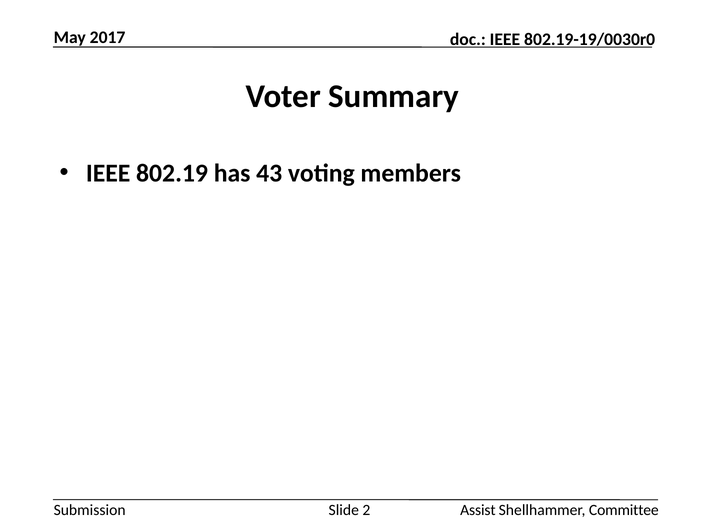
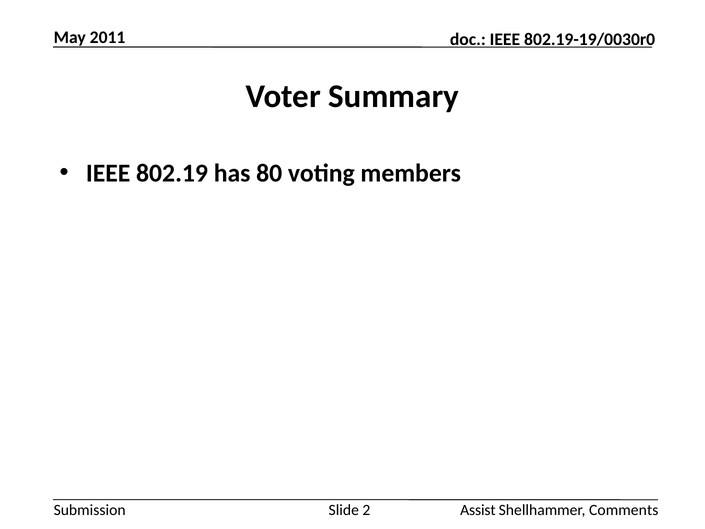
2017: 2017 -> 2011 (108, 37)
43: 43 -> 80 (269, 173)
Committee: Committee -> Comments (624, 510)
